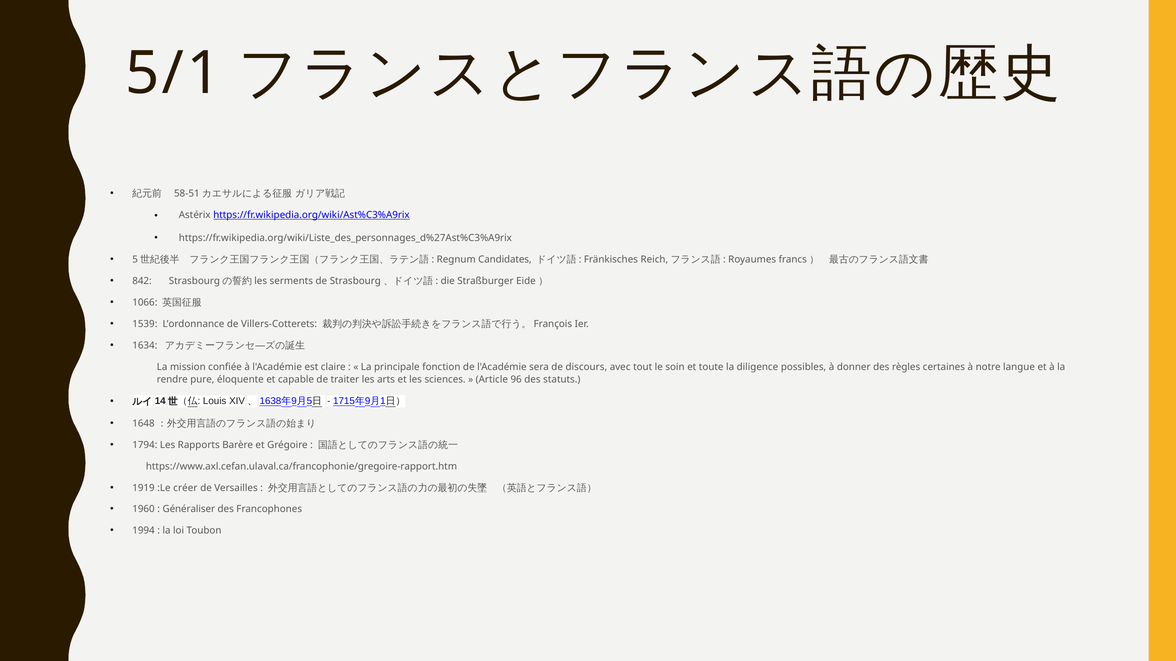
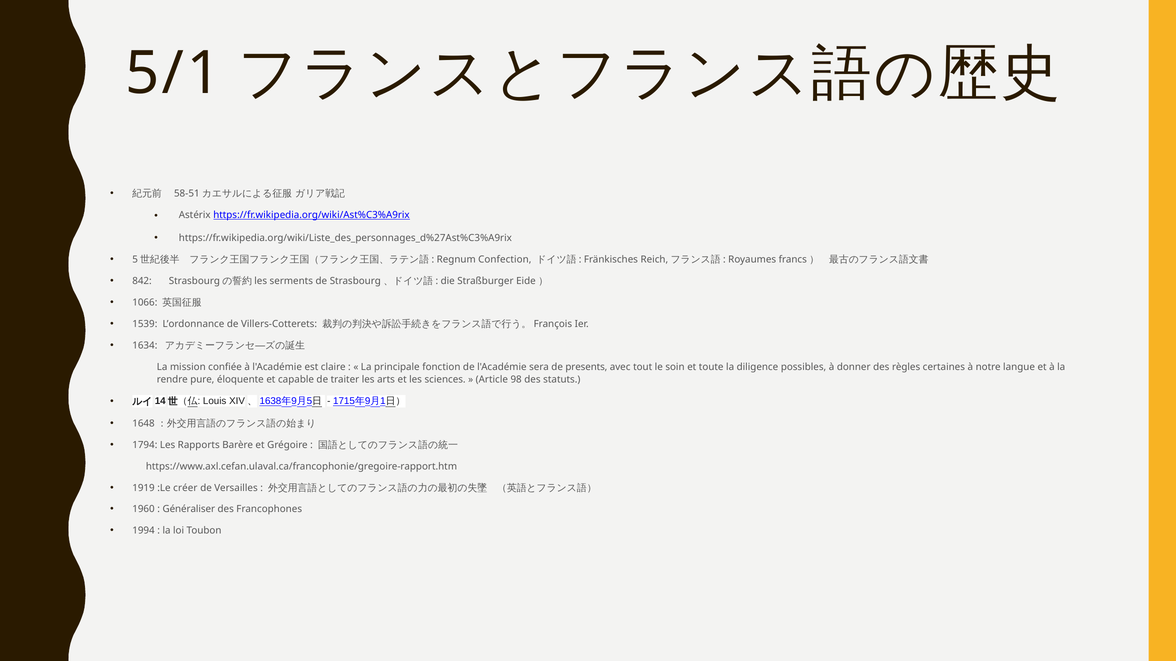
Candidates: Candidates -> Confection (505, 260)
discours: discours -> presents (586, 367)
96: 96 -> 98 (516, 380)
